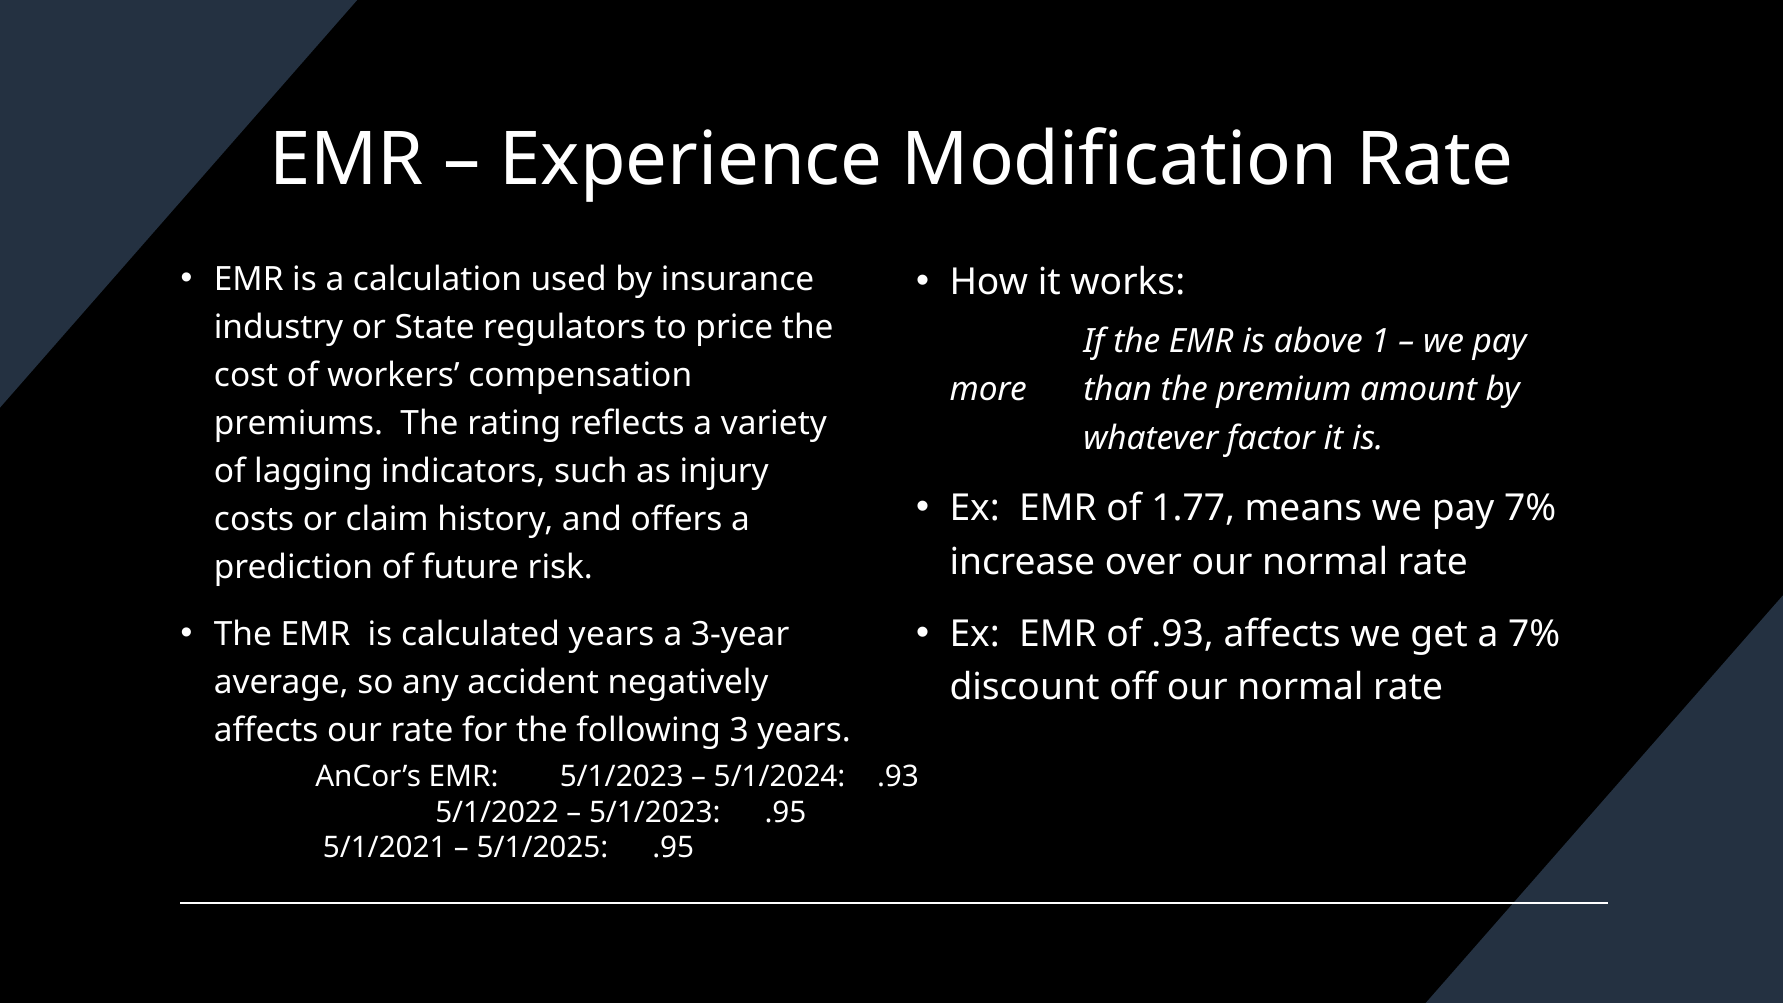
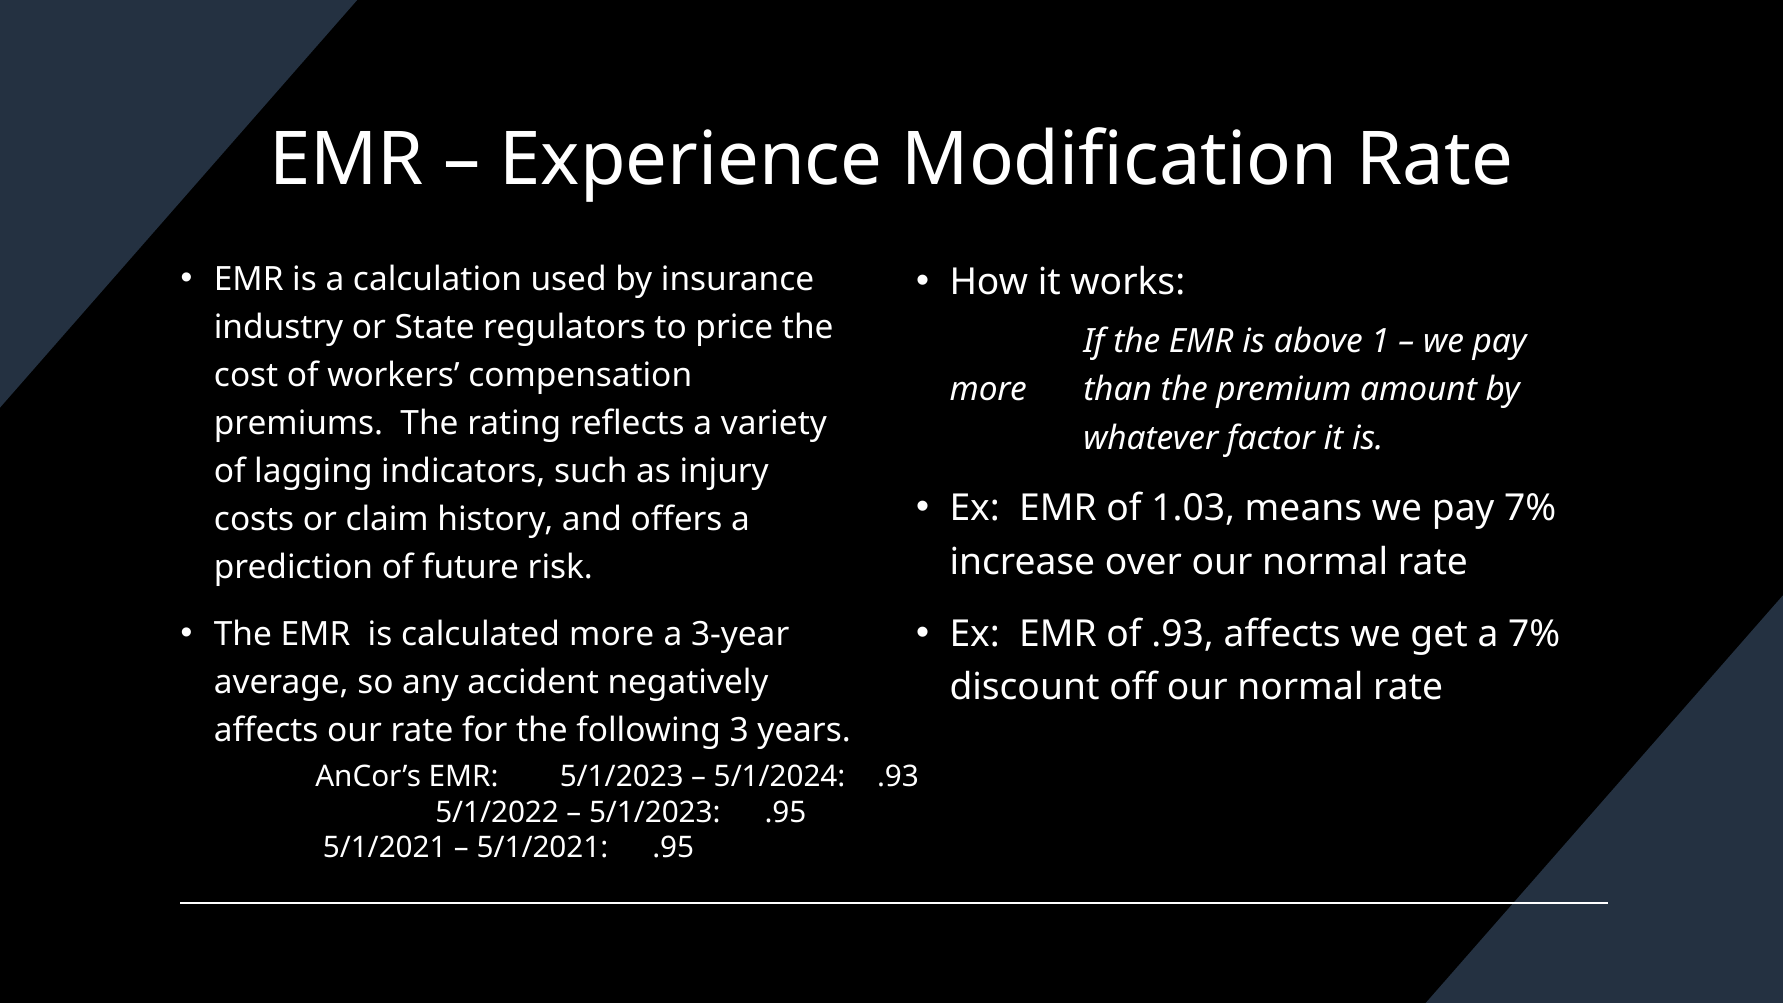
1.77: 1.77 -> 1.03 (1193, 508)
calculated years: years -> more (612, 634)
5/1/2025: 5/1/2025 -> 5/1/2021 (542, 848)
